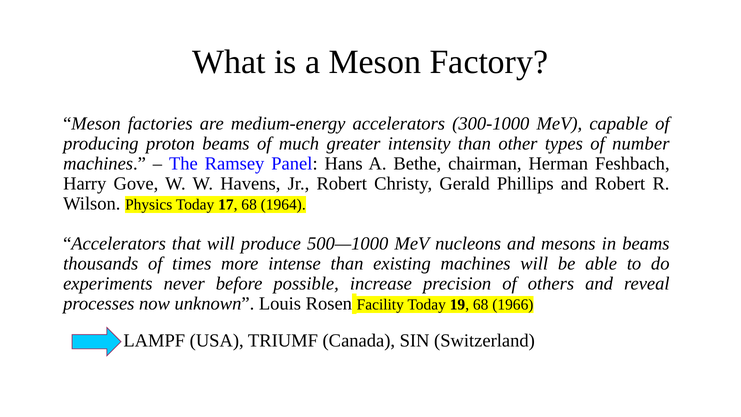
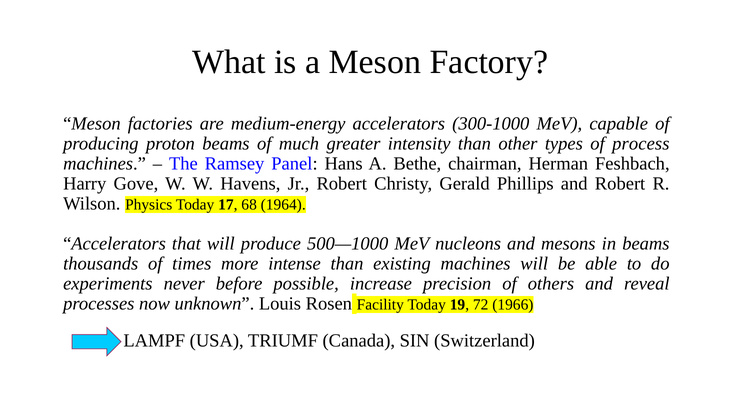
number: number -> process (641, 144)
19 68: 68 -> 72 (481, 305)
